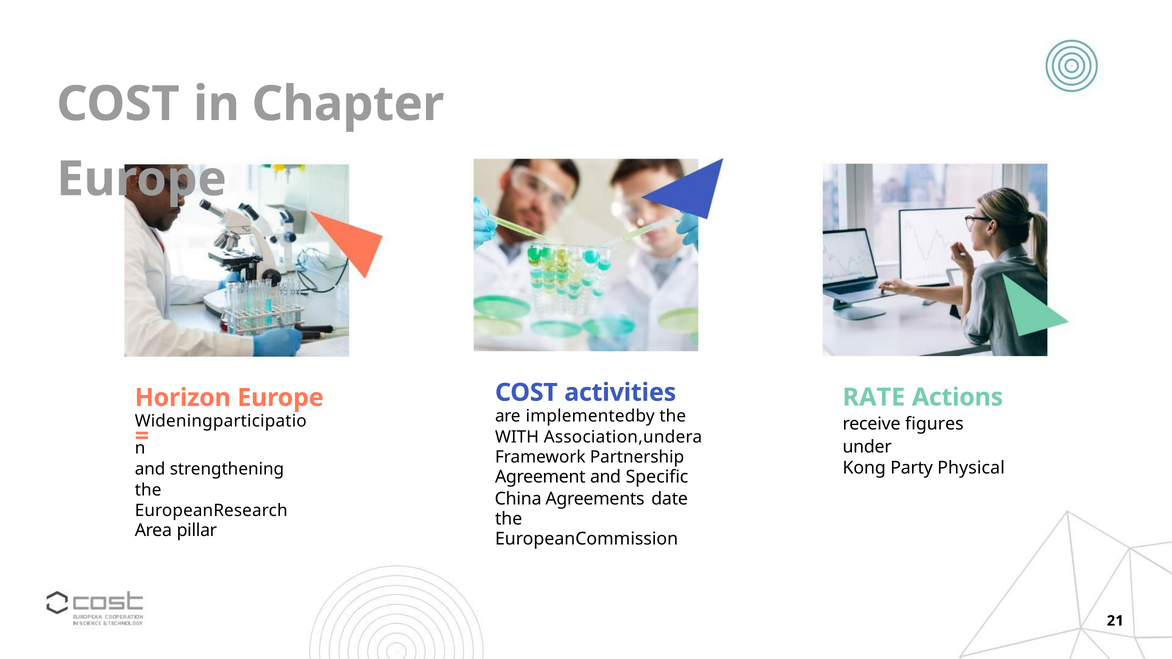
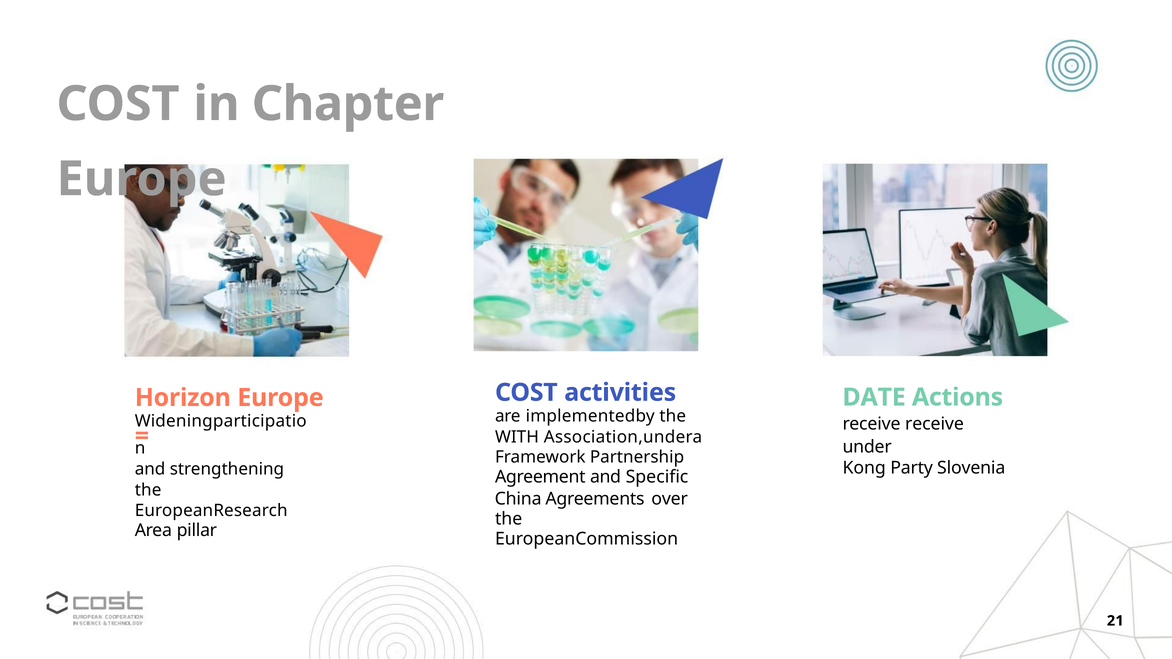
RATE: RATE -> DATE (874, 397)
receive figures: figures -> receive (934, 424)
Physical: Physical -> Slovenia (971, 468)
date: date -> over (670, 499)
